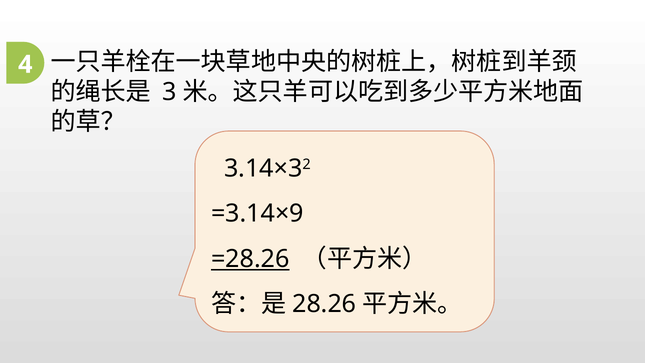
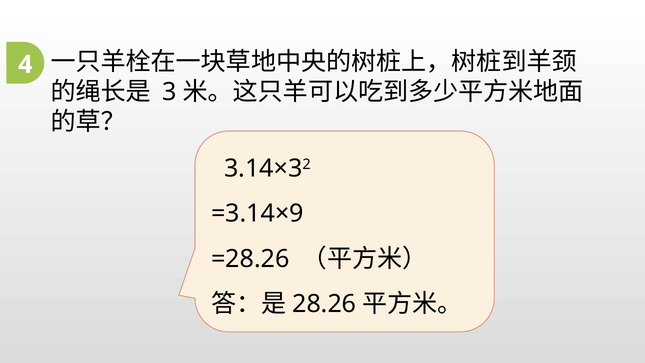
=28.26 underline: present -> none (250, 259)
